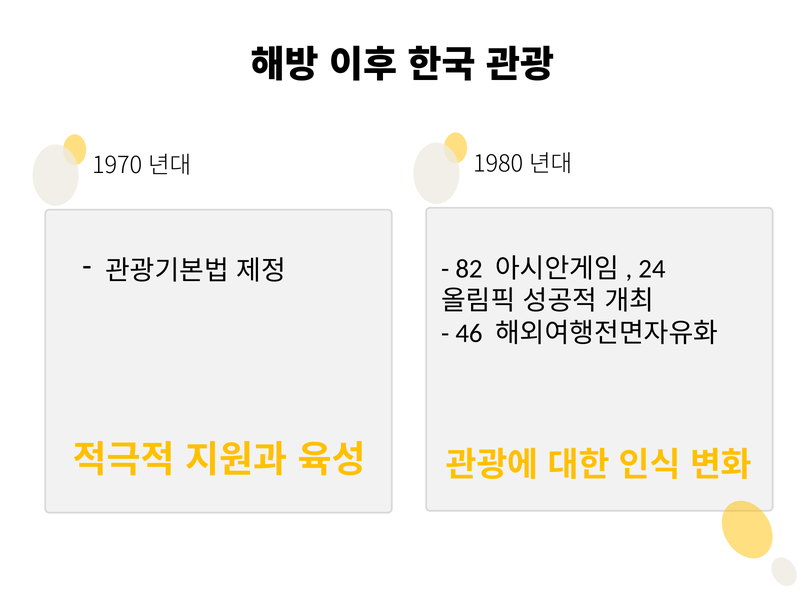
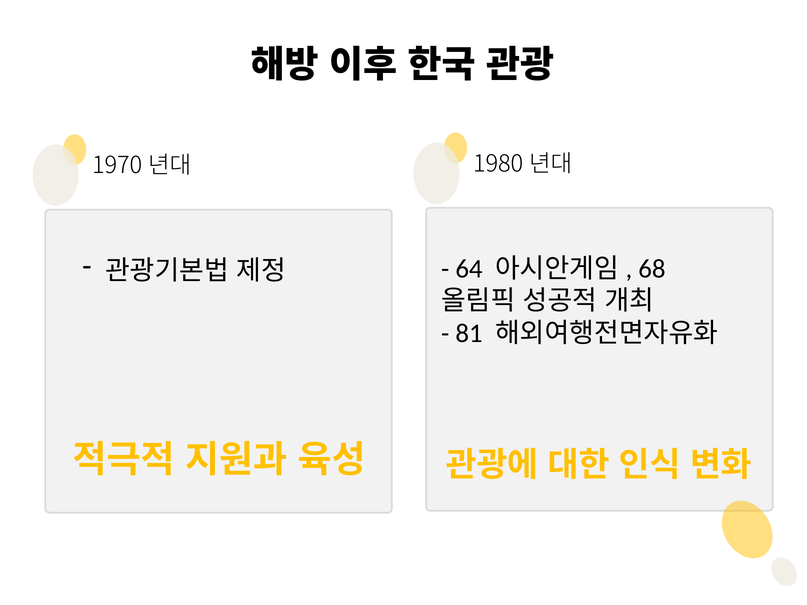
82: 82 -> 64 (469, 269)
24: 24 -> 68 (652, 269)
46: 46 -> 81 (469, 333)
